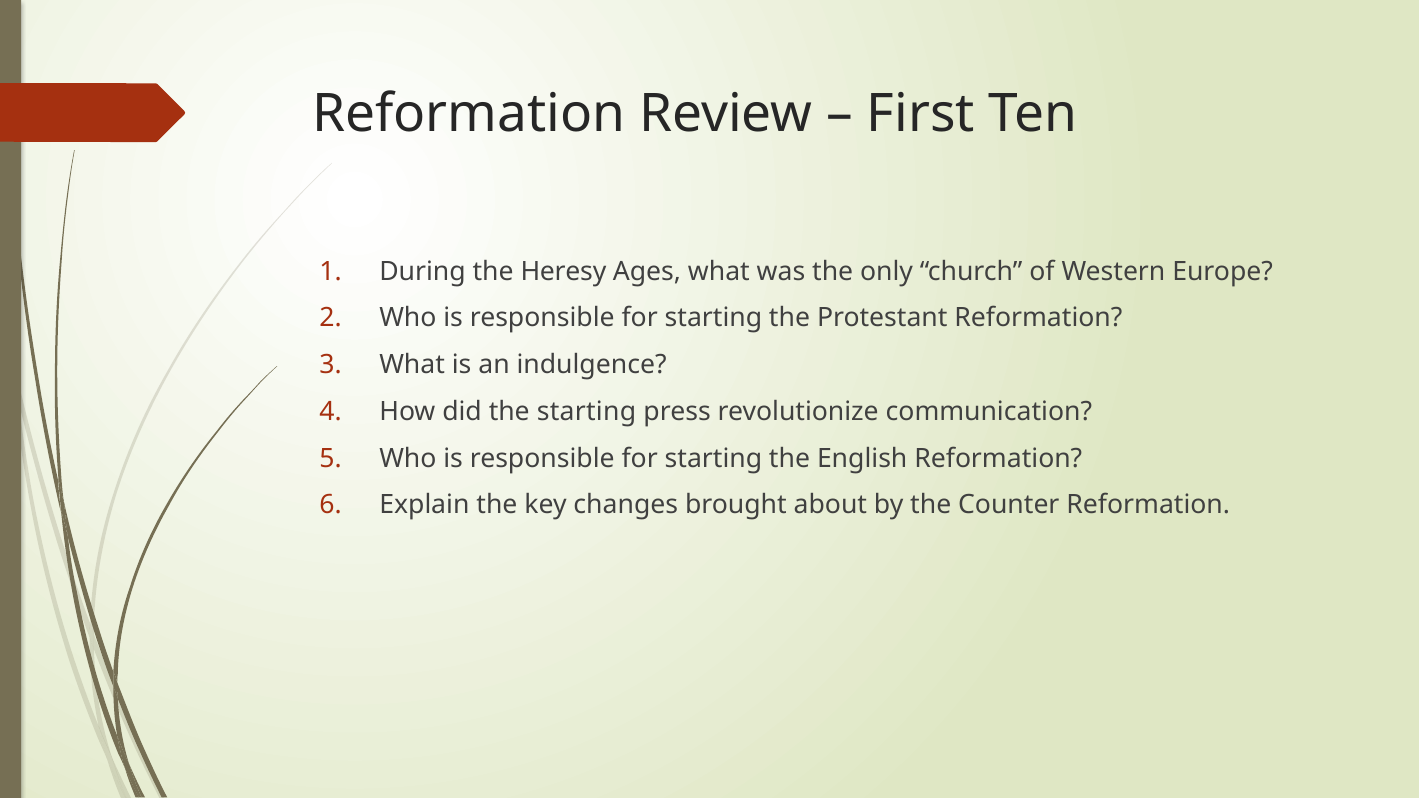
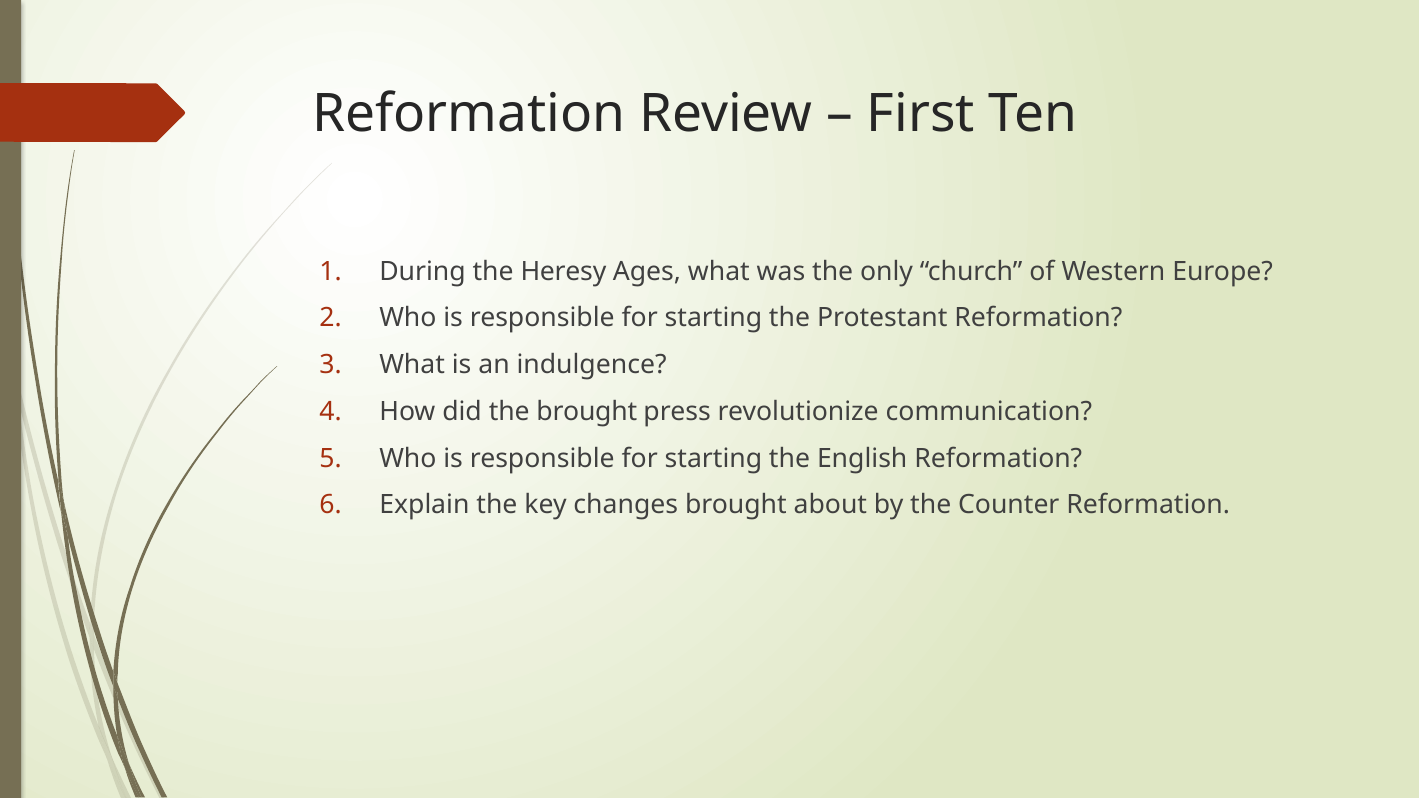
the starting: starting -> brought (587, 412)
